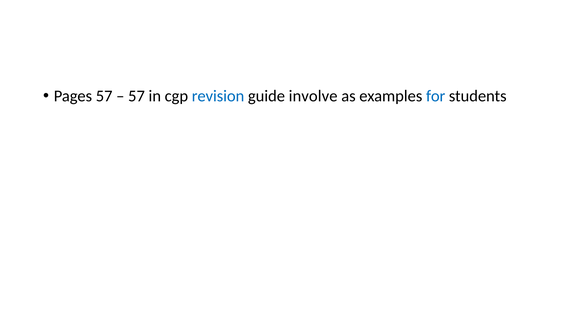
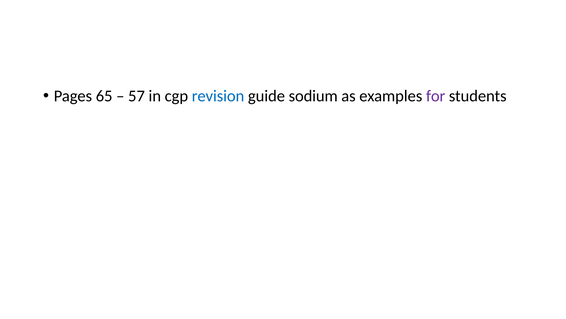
Pages 57: 57 -> 65 (104, 96)
involve: involve -> sodium (313, 96)
for colour: blue -> purple (436, 96)
